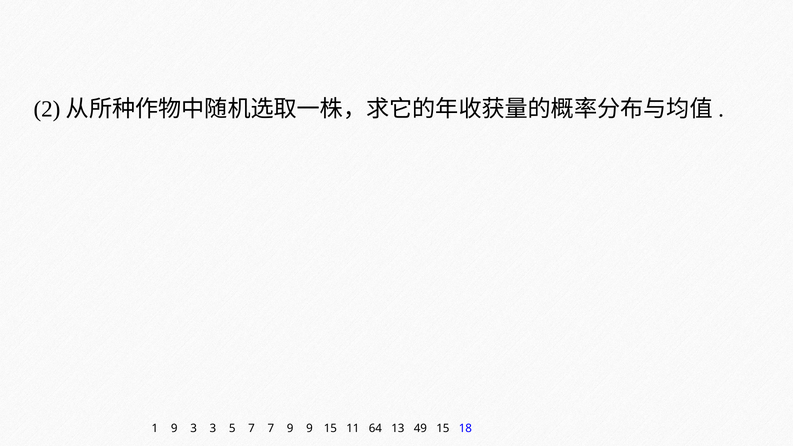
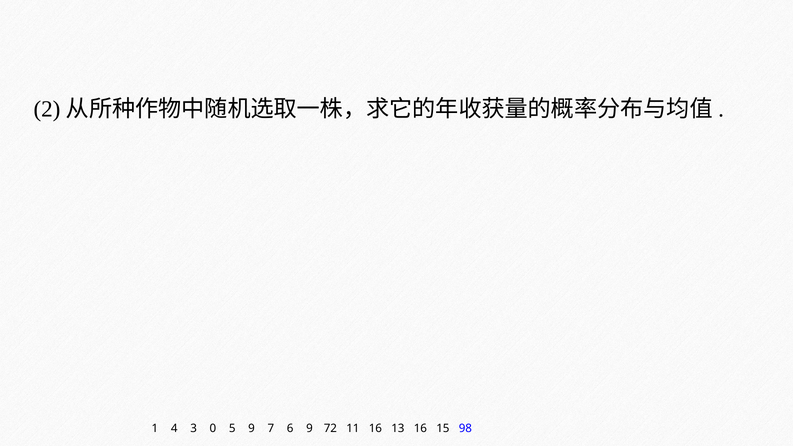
1 9: 9 -> 4 (174, 429)
3 3: 3 -> 0 (213, 429)
5 7: 7 -> 9 (252, 429)
7 9: 9 -> 6 (290, 429)
9 15: 15 -> 72 (330, 429)
11 64: 64 -> 16 (375, 429)
13 49: 49 -> 16 (420, 429)
18: 18 -> 98 (465, 429)
